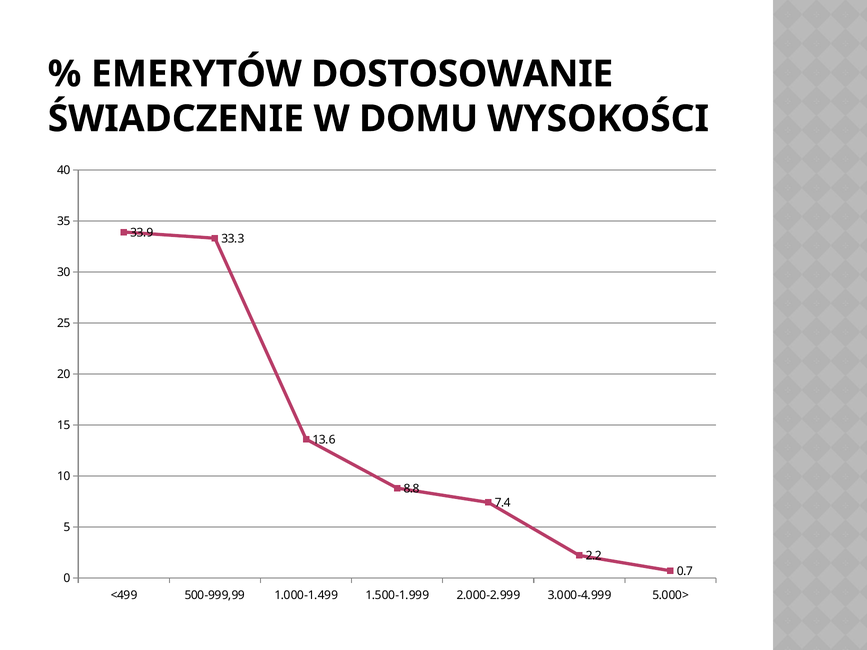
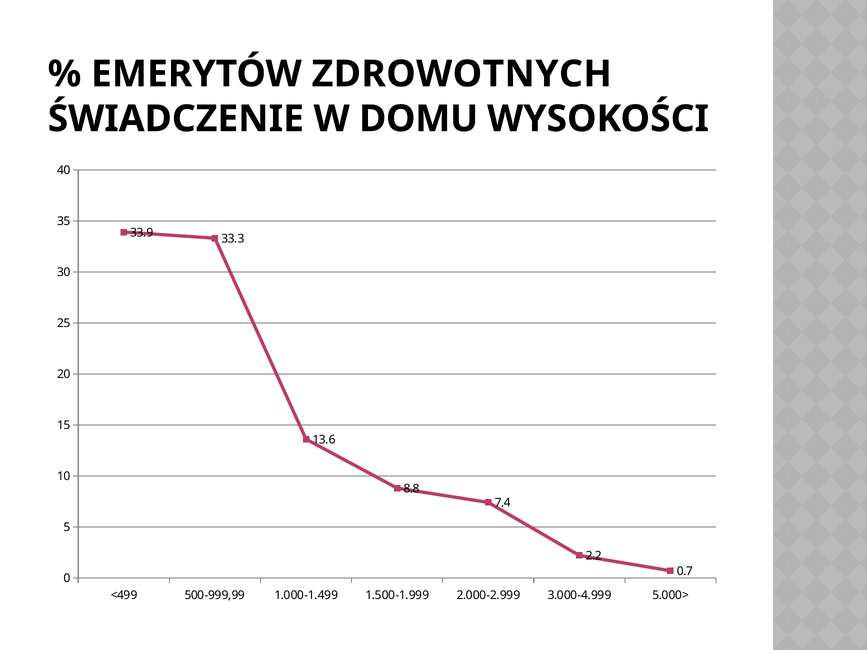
DOSTOSOWANIE: DOSTOSOWANIE -> ZDROWOTNYCH (462, 74)
